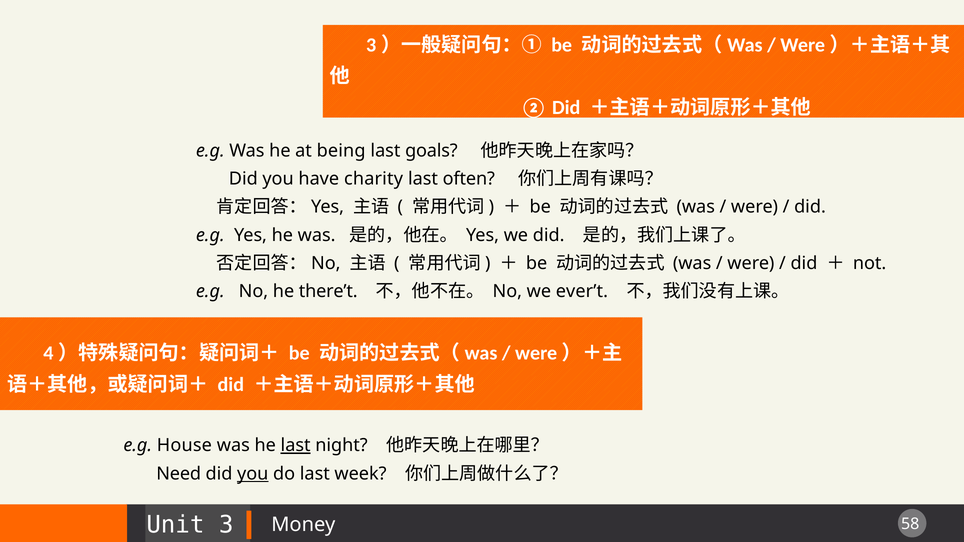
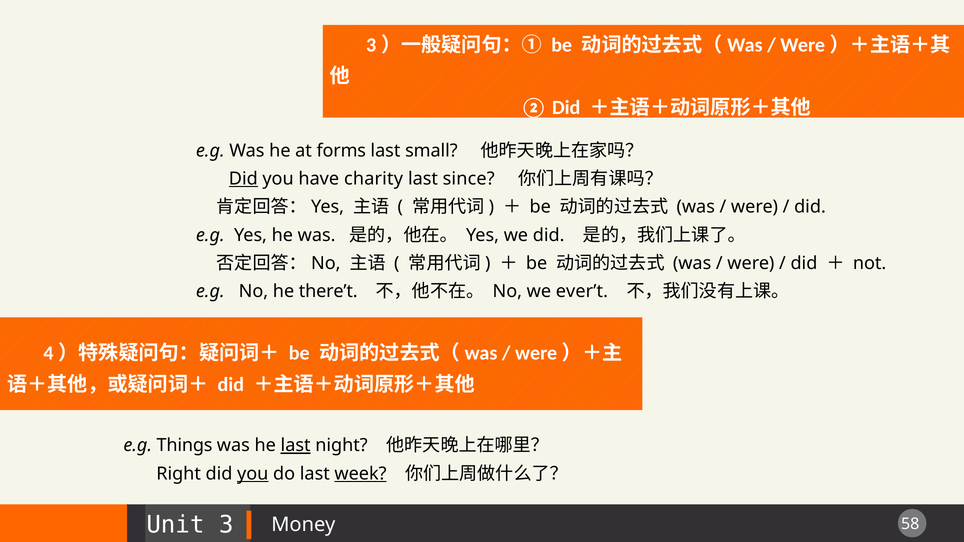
being: being -> forms (341, 151)
goals: goals -> small (431, 151)
Did underline: none -> present (243, 179)
often: often -> since (469, 179)
House: House -> Things (185, 446)
Need: Need -> Right (179, 474)
week underline: none -> present (361, 474)
